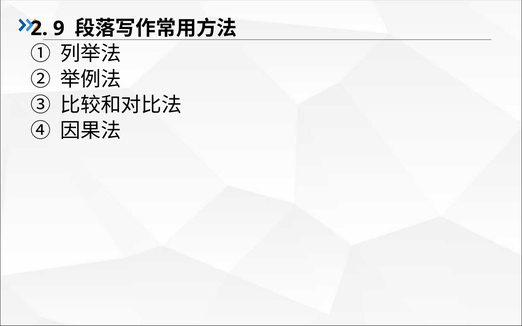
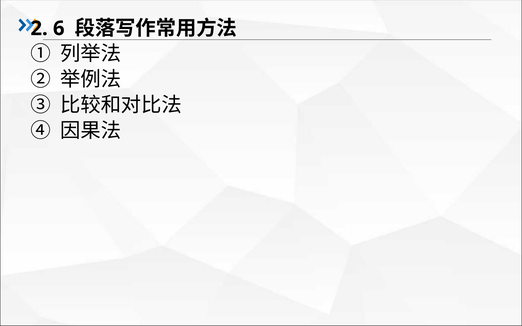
9: 9 -> 6 (59, 28)
